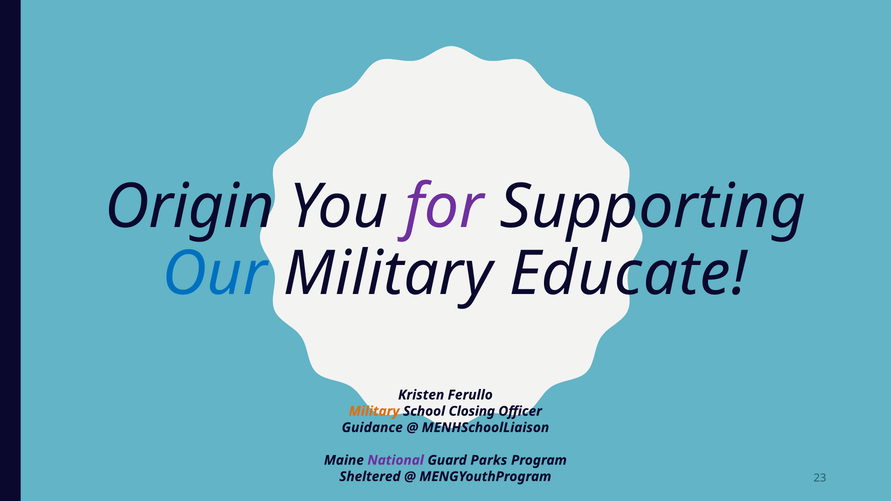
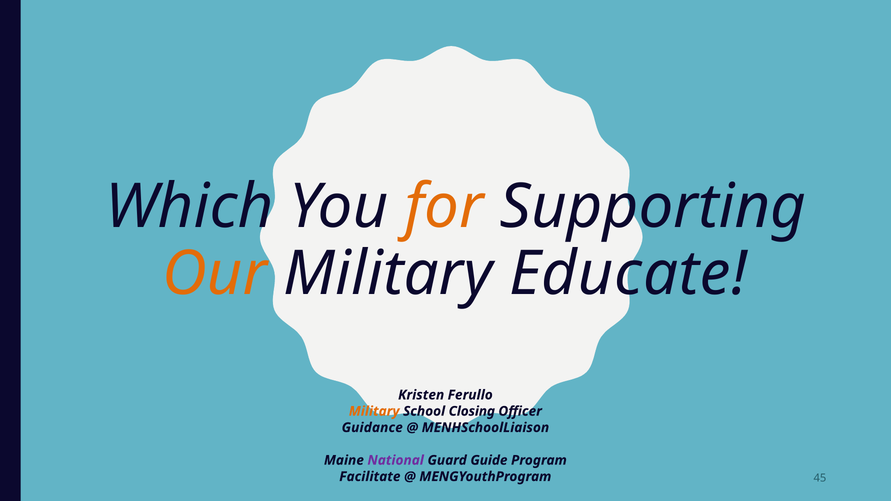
Origin: Origin -> Which (189, 207)
for colour: purple -> orange (444, 207)
Our colour: blue -> orange (215, 274)
Parks: Parks -> Guide (489, 460)
Sheltered: Sheltered -> Facilitate (370, 477)
23: 23 -> 45 (820, 478)
